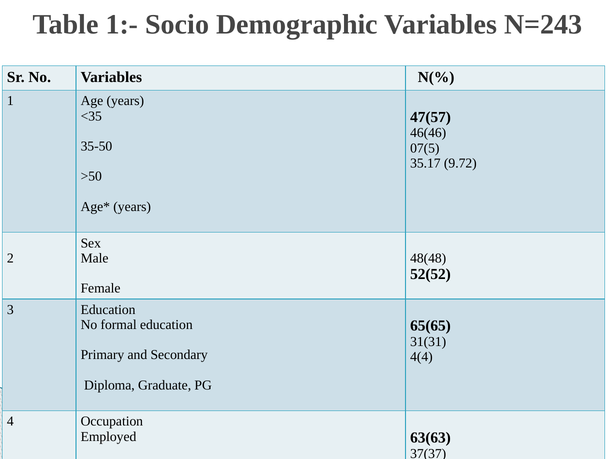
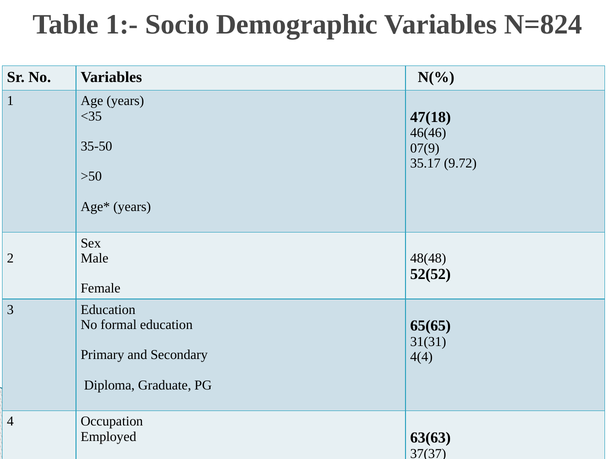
N=243: N=243 -> N=824 (543, 25)
47(57: 47(57 -> 47(18 (431, 117)
07(5: 07(5 -> 07(9 (425, 148)
